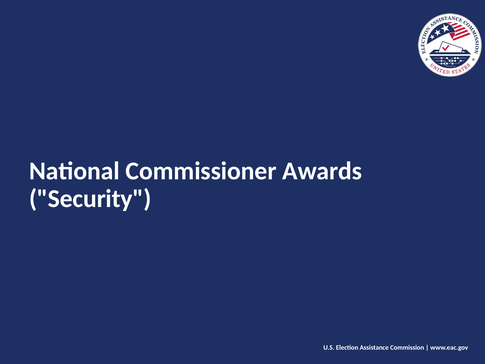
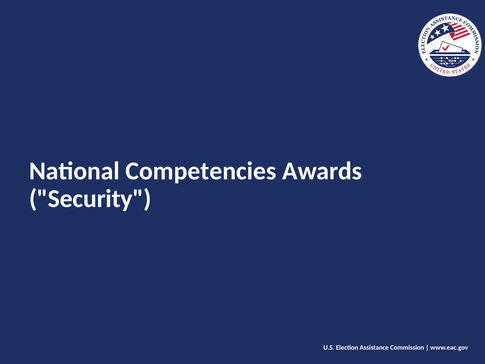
Commissioner: Commissioner -> Competencies (201, 171)
